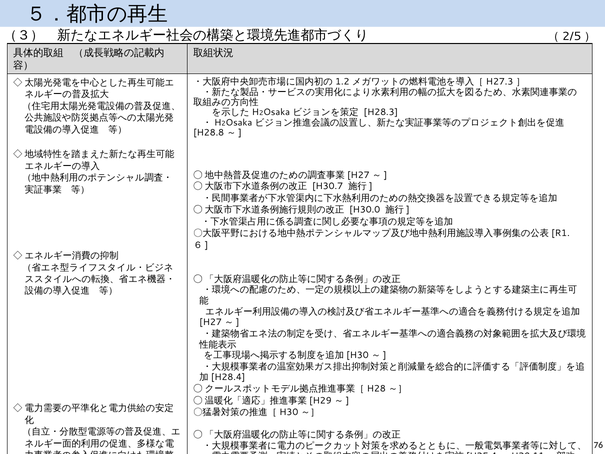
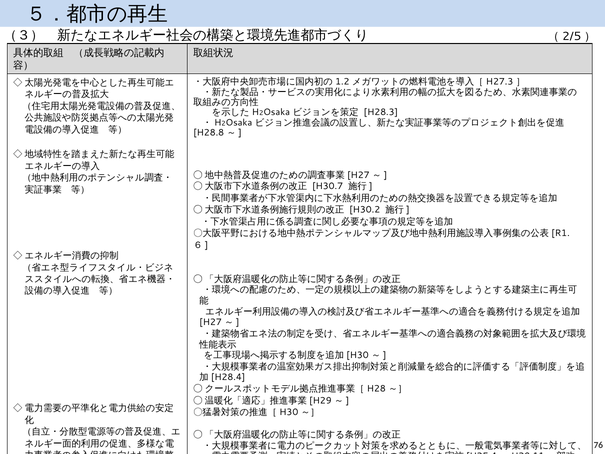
H30.0: H30.0 -> H30.2 (365, 210)
